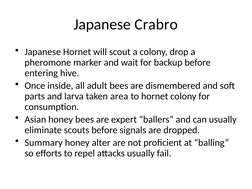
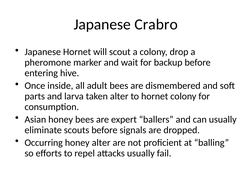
taken area: area -> alter (119, 96)
Summary: Summary -> Occurring (44, 143)
